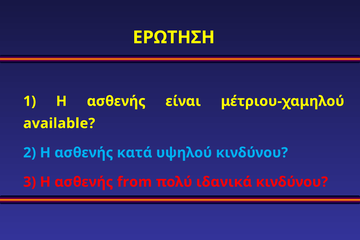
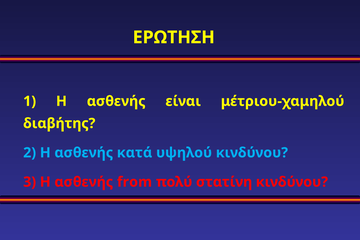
available: available -> διαβήτης (59, 123)
ιδανικά: ιδανικά -> στατίνη (224, 182)
